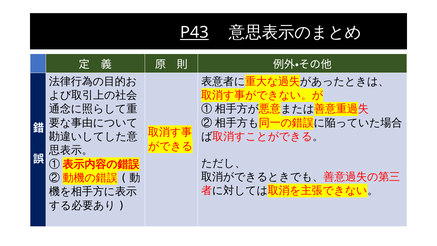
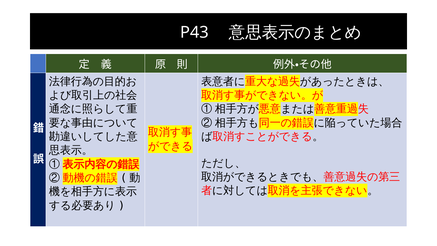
P43 underline: present -> none (194, 32)
